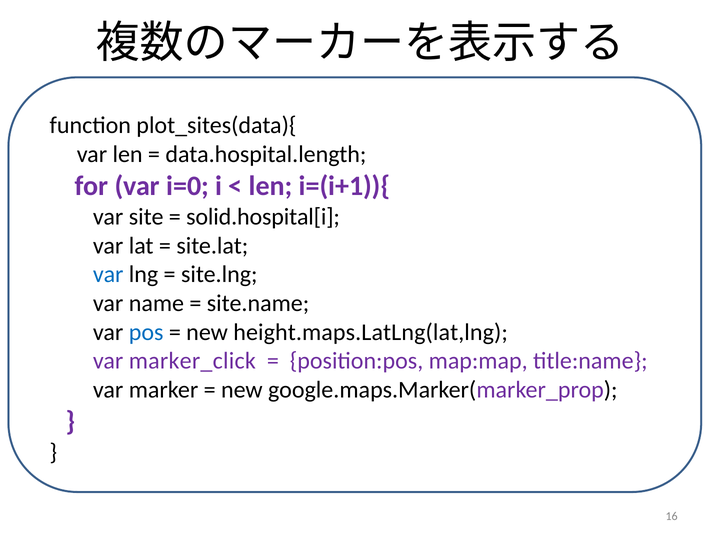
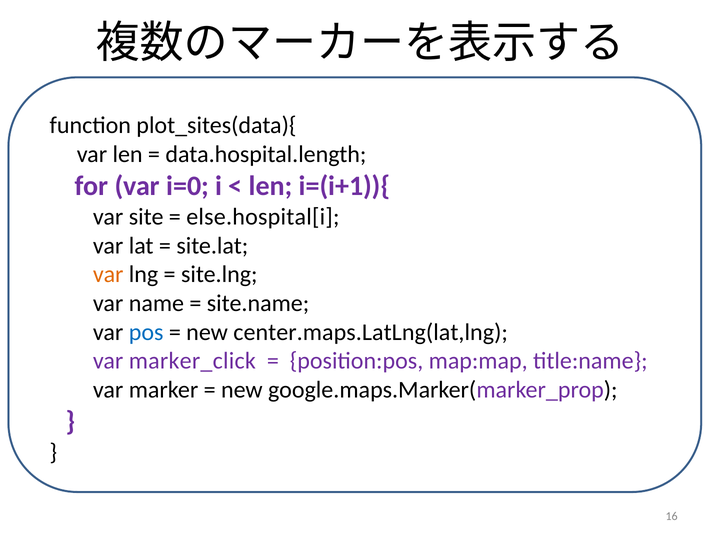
solid.hospital[i: solid.hospital[i -> else.hospital[i (263, 217)
var colour: blue -> orange (108, 274)
height.maps.LatLng(lat,lng: height.maps.LatLng(lat,lng -> center.maps.LatLng(lat,lng (371, 332)
